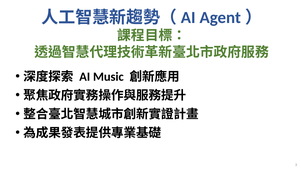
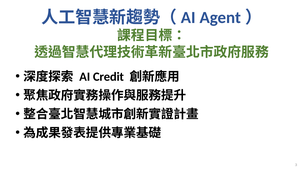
Music: Music -> Credit (108, 77)
